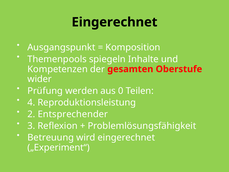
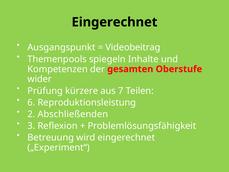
Komposition: Komposition -> Videobeitrag (133, 47)
werden: werden -> kürzere (82, 91)
0: 0 -> 7 (121, 91)
4: 4 -> 6 (31, 102)
Entsprechender: Entsprechender -> Abschließenden (73, 114)
